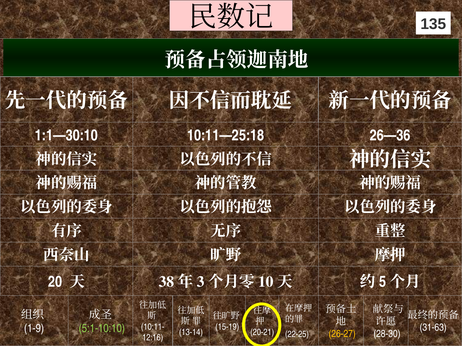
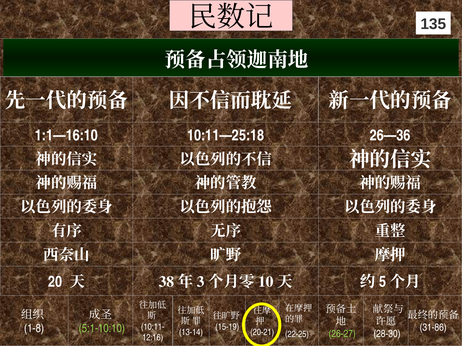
1:1—30:10: 1:1—30:10 -> 1:1—16:10 (66, 135)
31-63: 31-63 -> 31-86 (433, 328)
1-9: 1-9 -> 1-8 (34, 329)
26-27 colour: yellow -> light green (342, 334)
